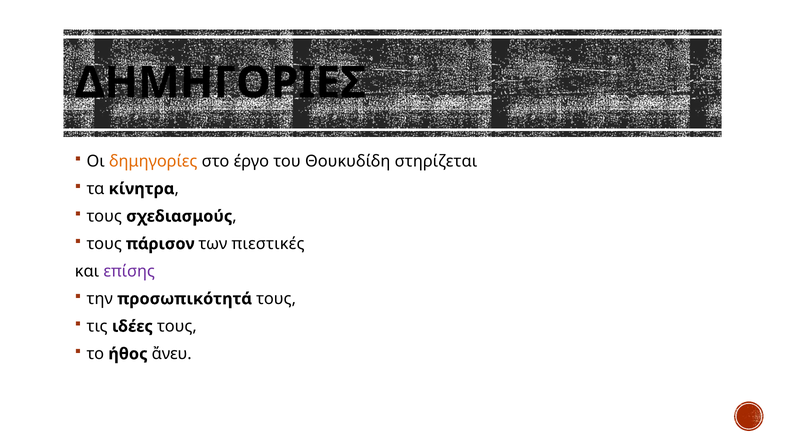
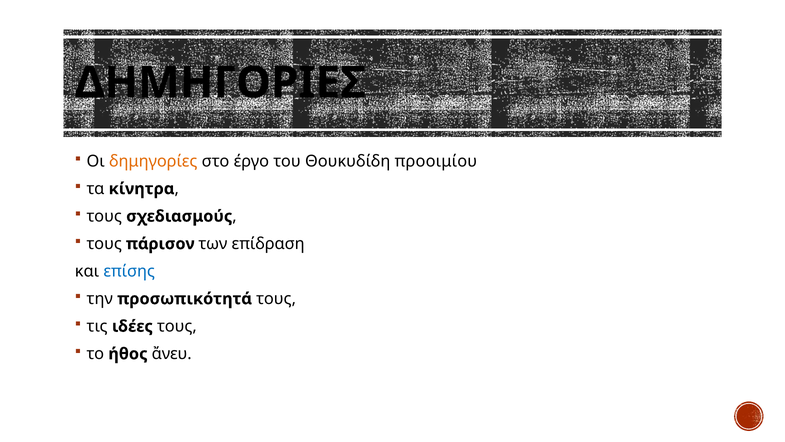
στηρίζεται: στηρίζεται -> προοιμίου (436, 161)
πιεστικές: πιεστικές -> επίδραση (268, 244)
επίσης colour: purple -> blue (129, 271)
